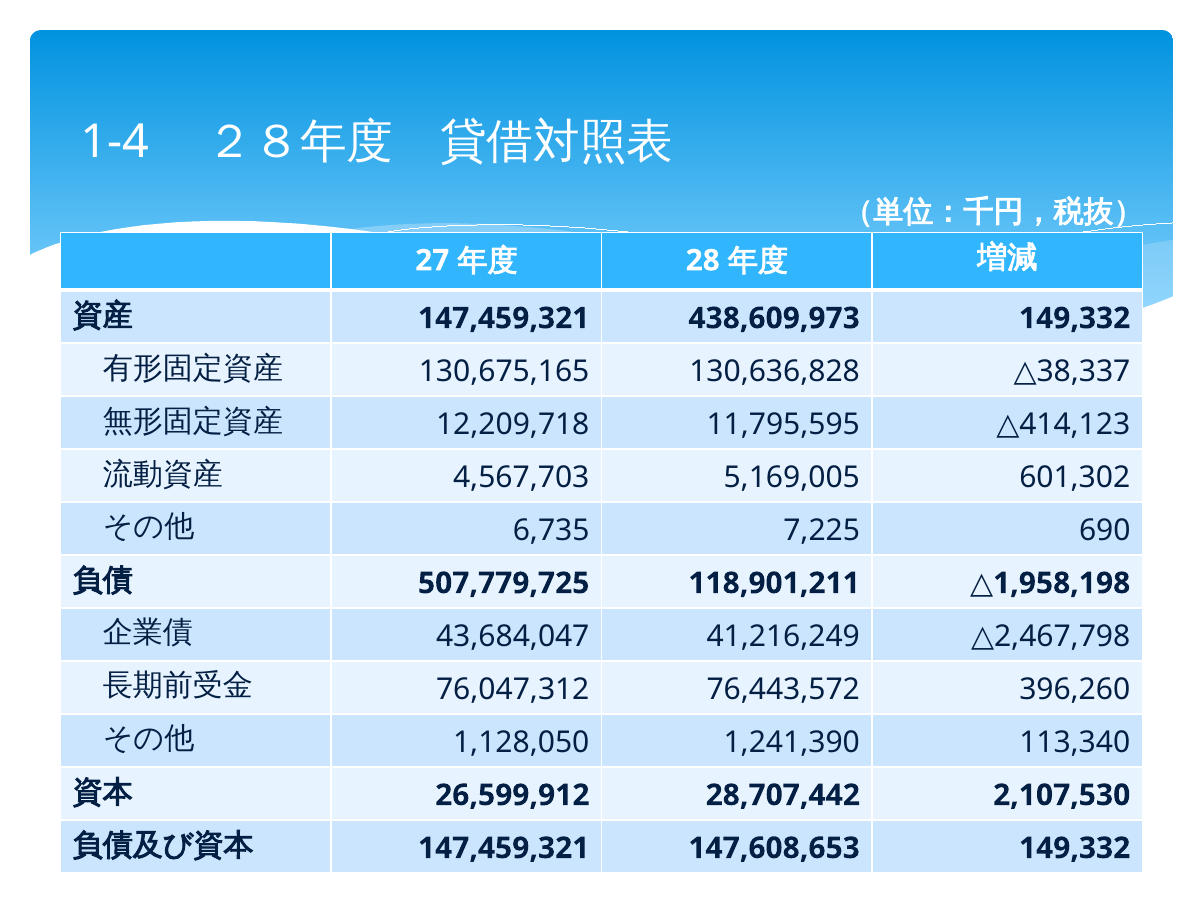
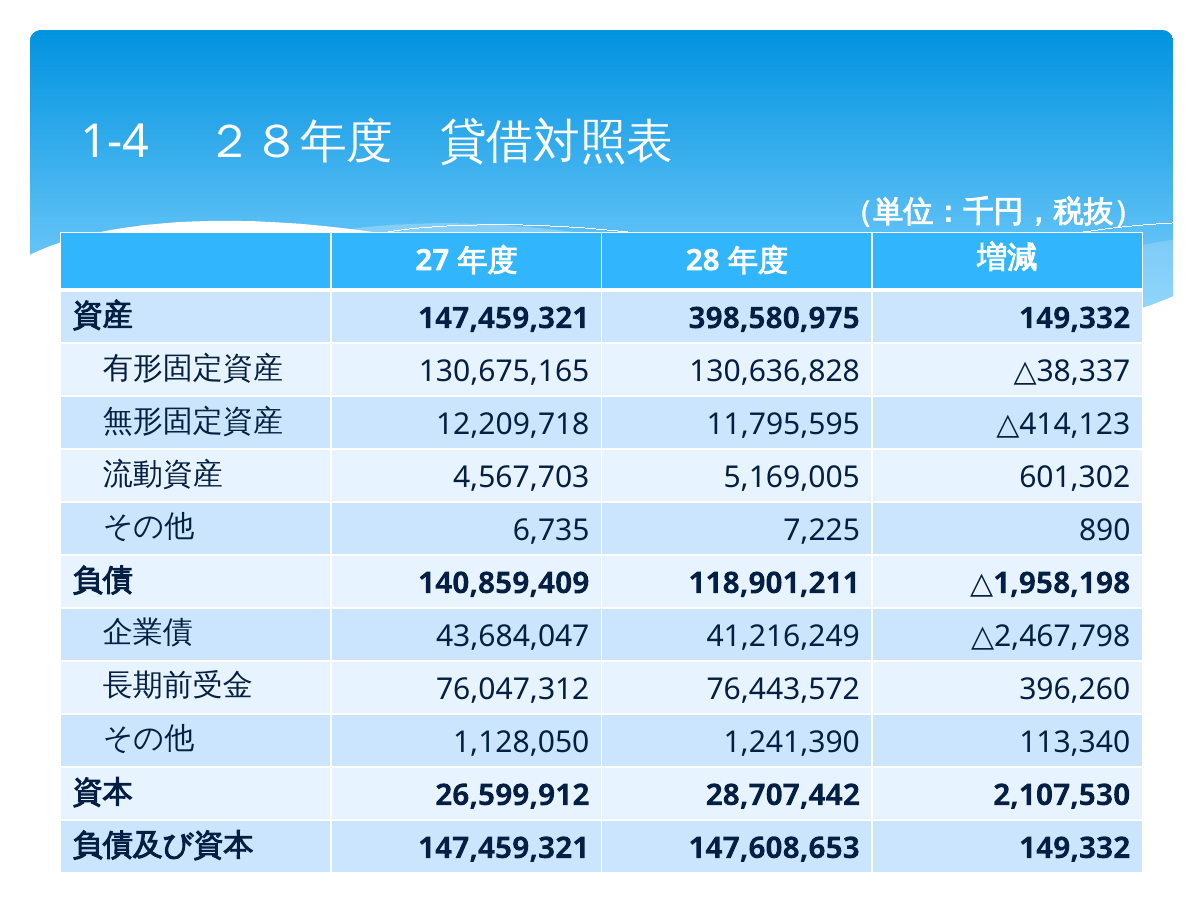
438,609,973: 438,609,973 -> 398,580,975 (774, 318)
690: 690 -> 890 (1105, 530)
507,779,725: 507,779,725 -> 140,859,409 (504, 583)
